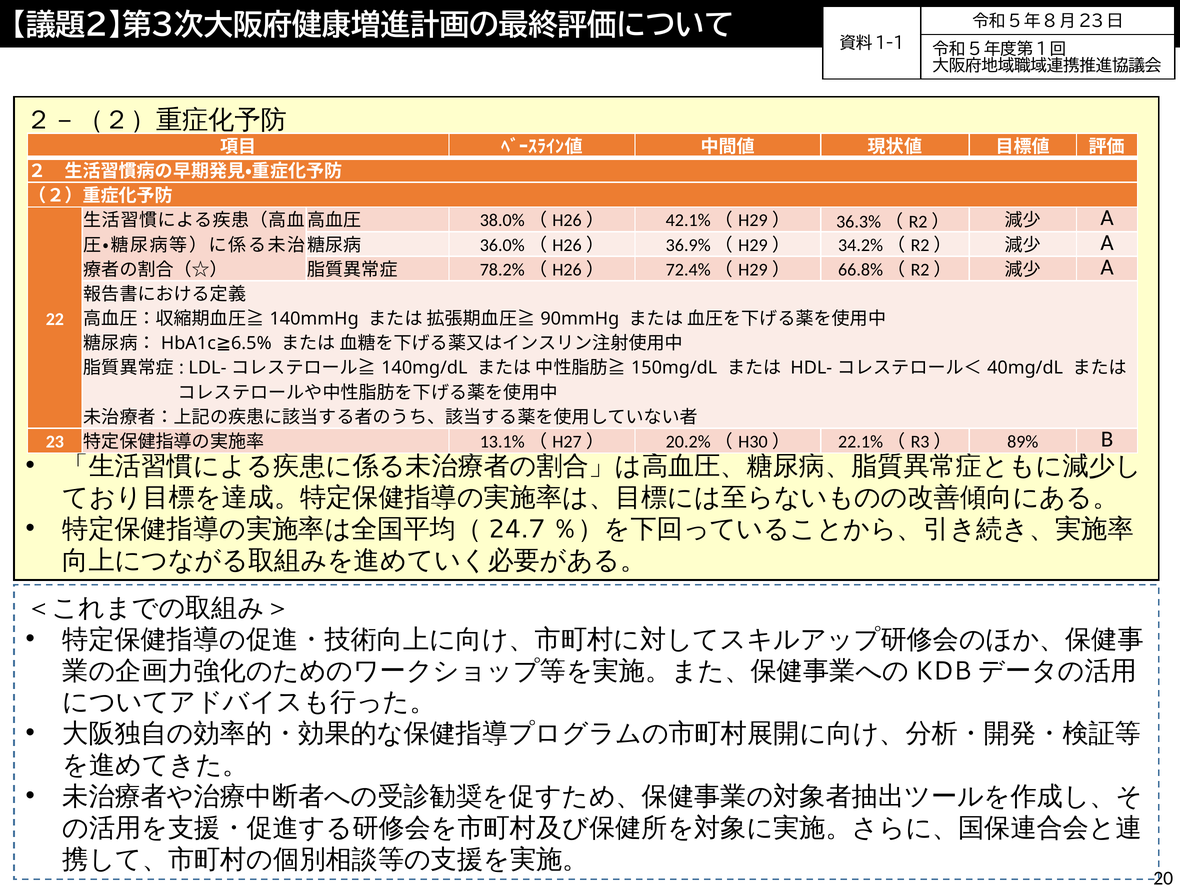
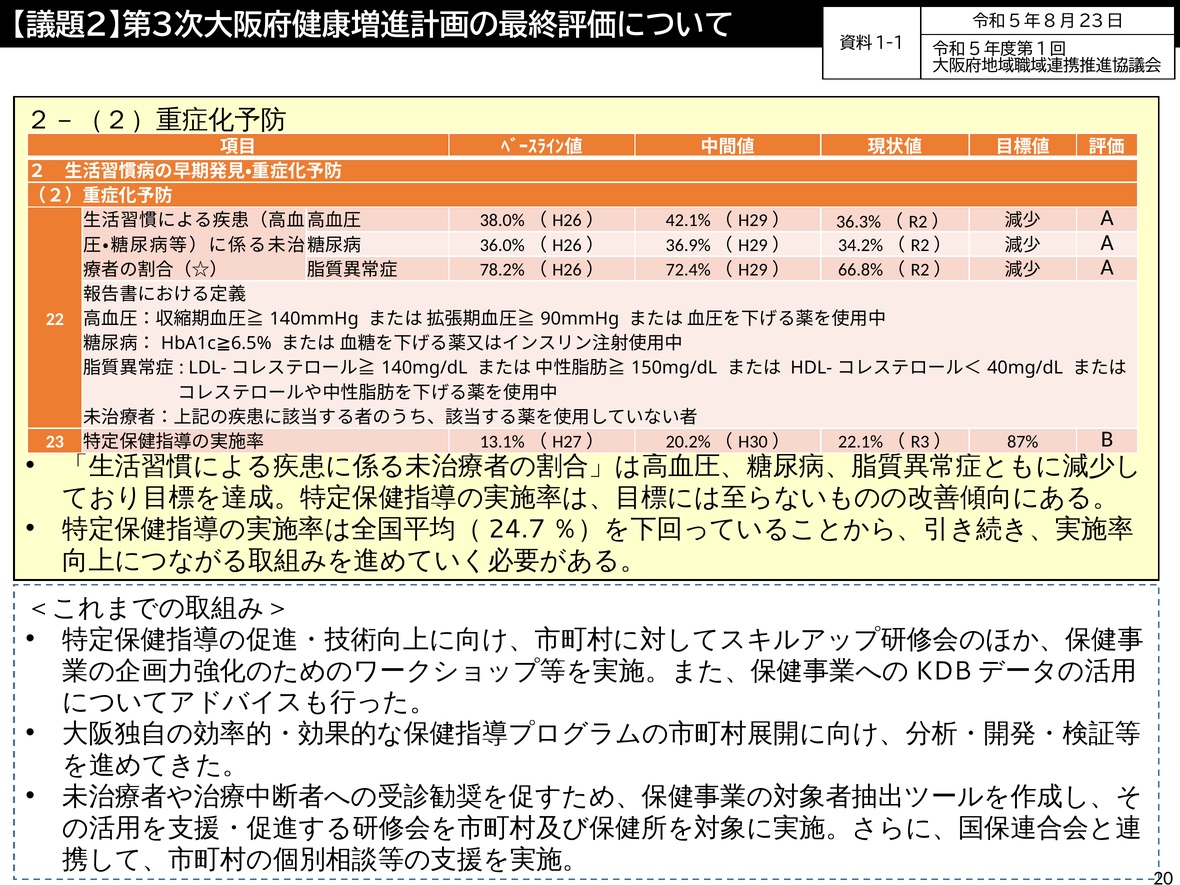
89%: 89% -> 87% (1023, 442)
